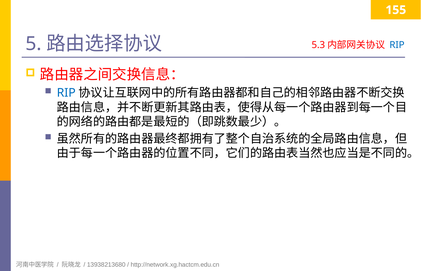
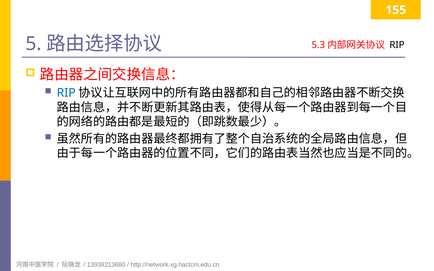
RIP colour: blue -> black (397, 45)
